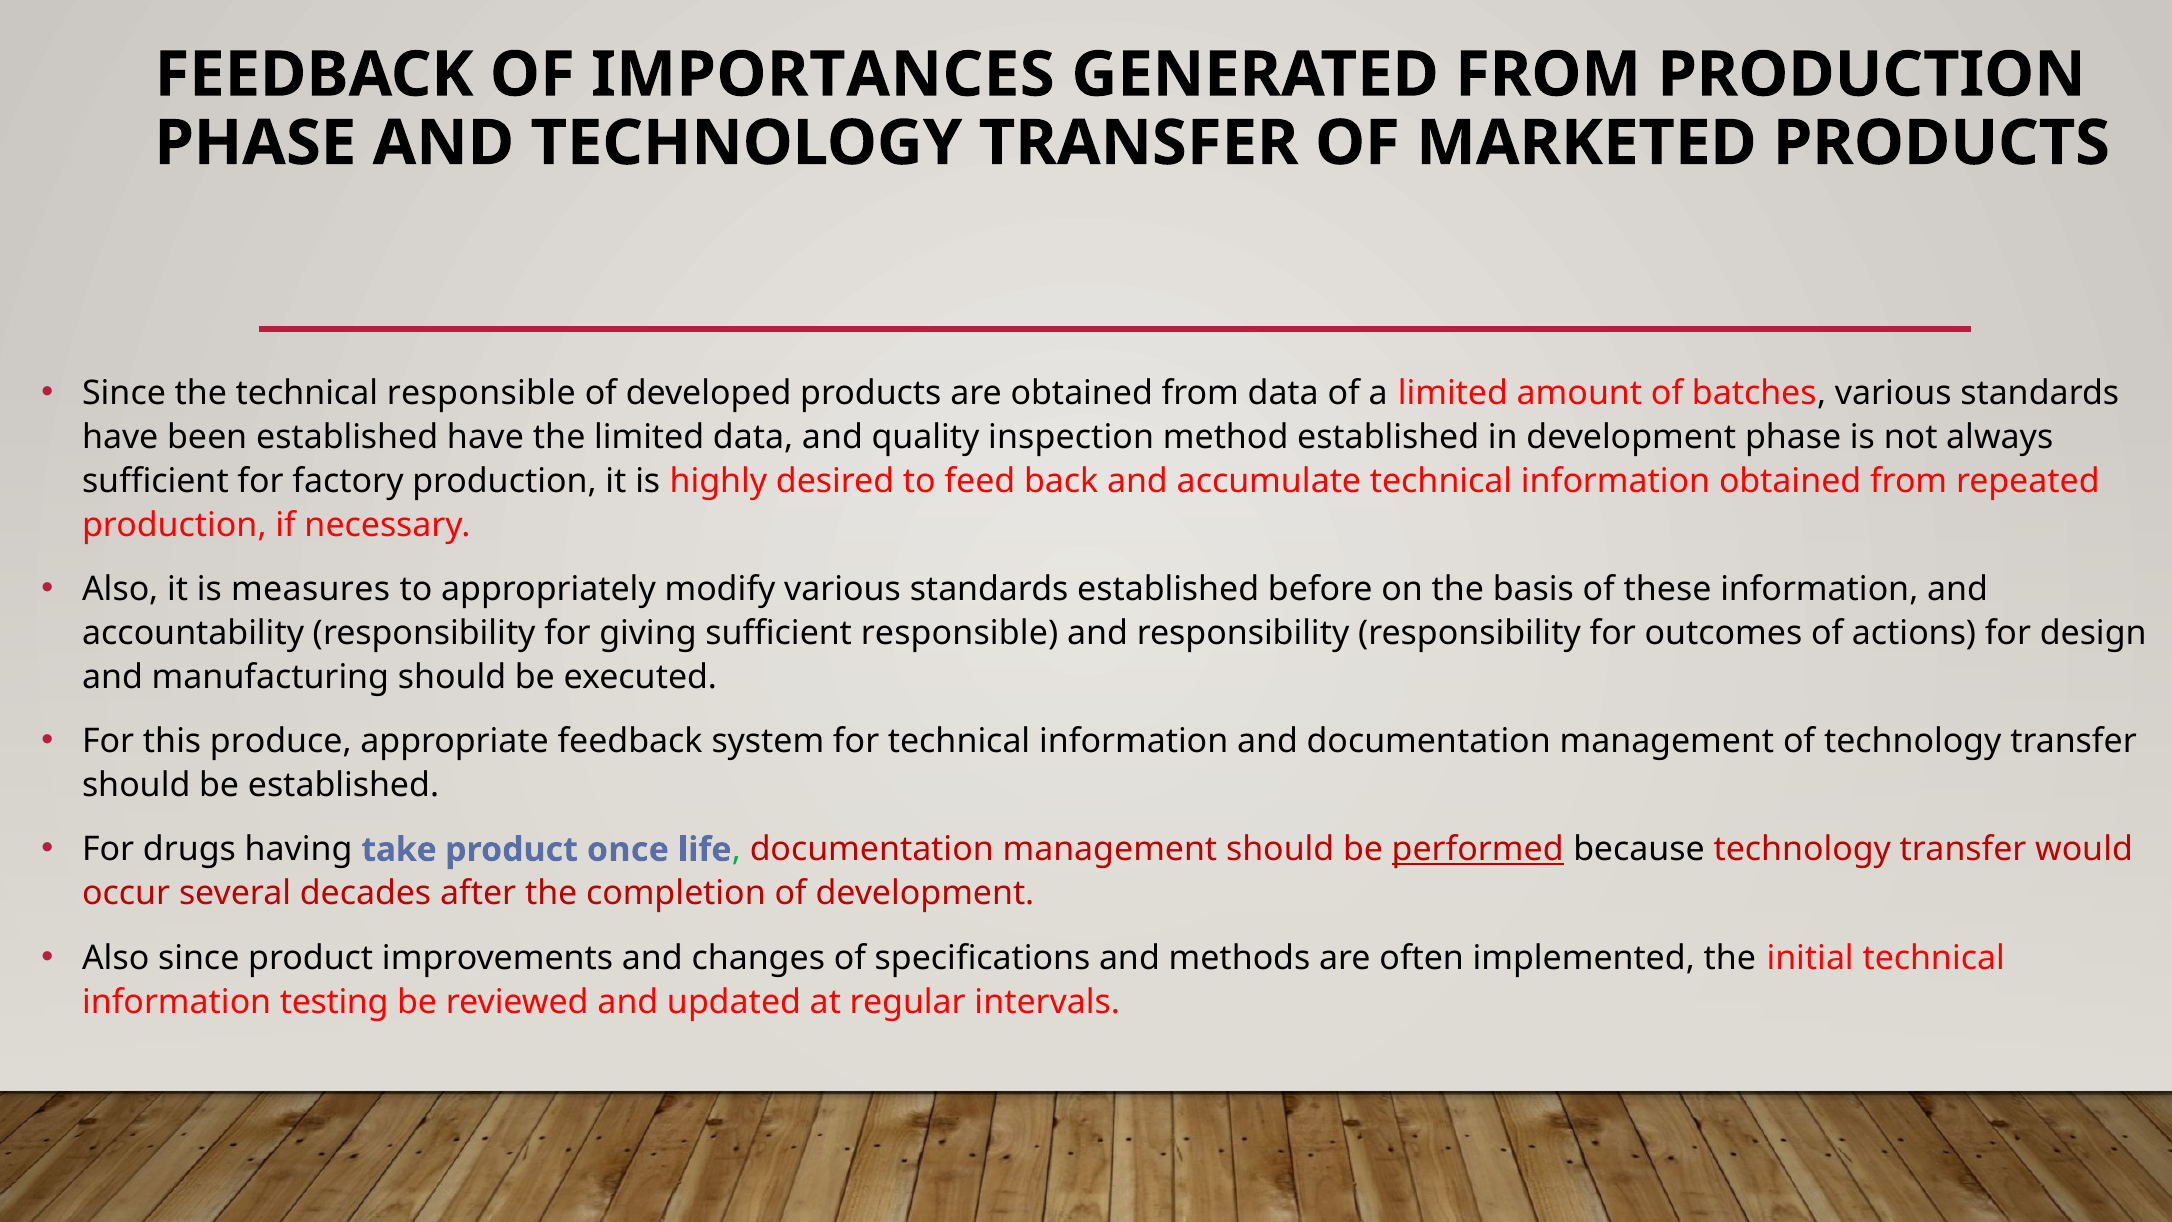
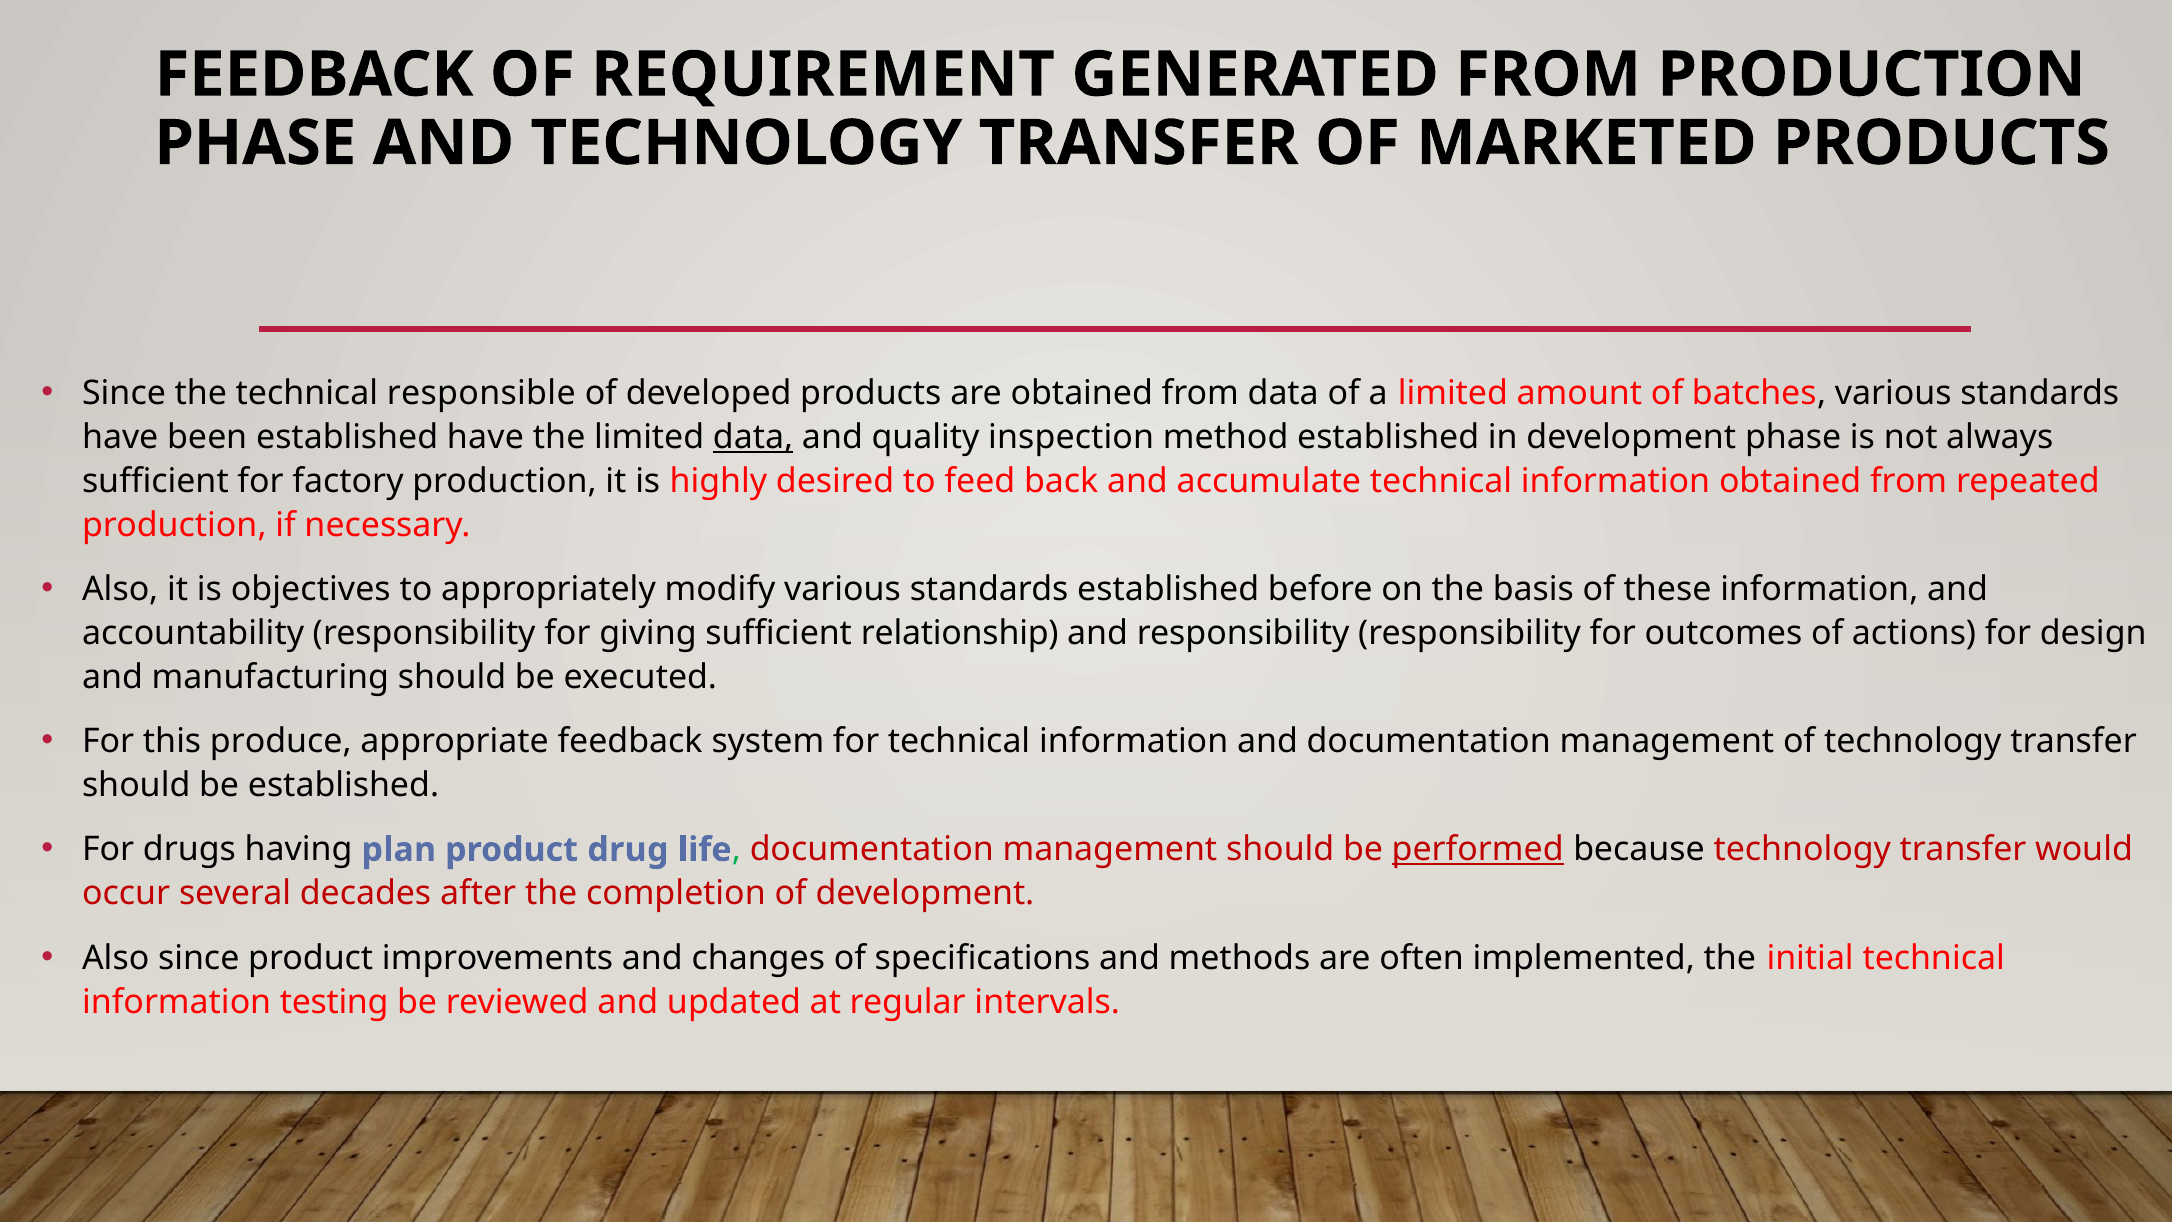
IMPORTANCES: IMPORTANCES -> REQUIREMENT (823, 75)
data underline: none -> present (753, 437)
measures: measures -> objectives (311, 589)
sufficient responsible: responsible -> relationship (960, 633)
take: take -> plan (399, 850)
once: once -> drug (628, 850)
